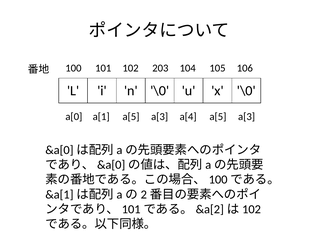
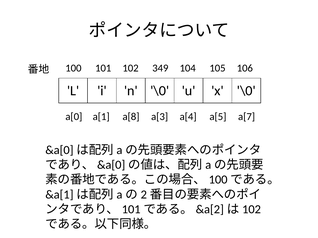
203: 203 -> 349 (160, 68)
a[1 a[5: a[5 -> a[8 (131, 117)
a[4 a[5 a[3: a[3 -> a[7 (247, 117)
